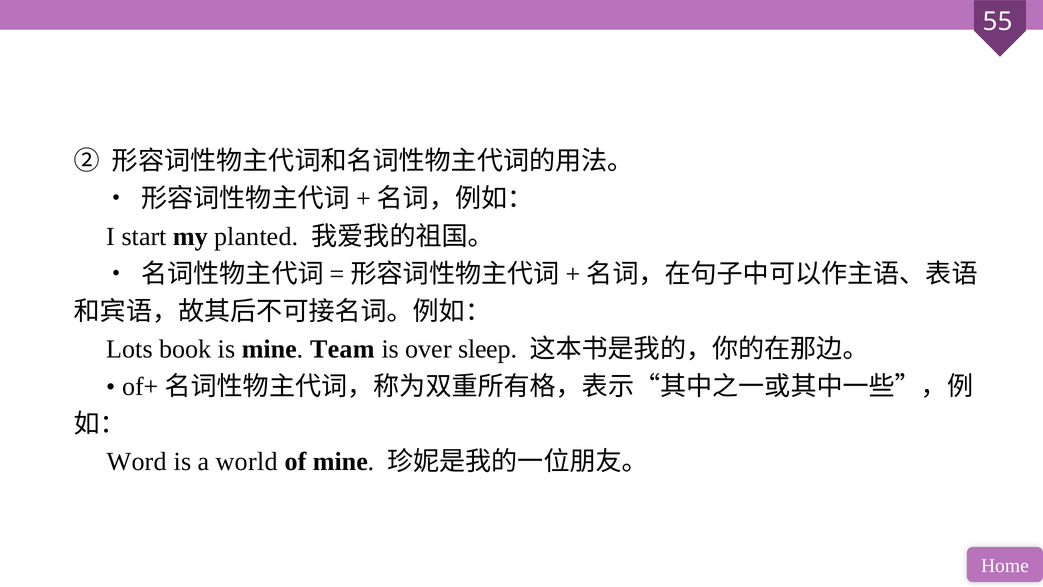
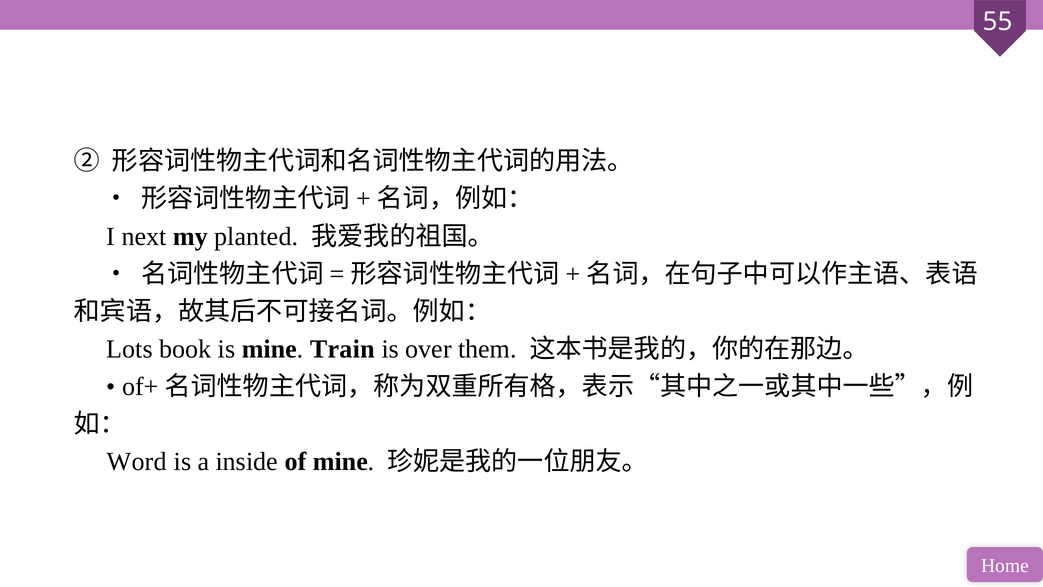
start: start -> next (144, 236)
Team: Team -> Train (342, 349)
sleep: sleep -> them (487, 349)
world: world -> inside (247, 462)
